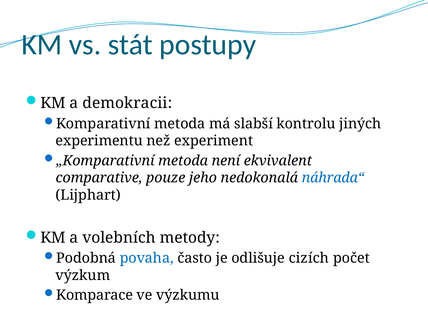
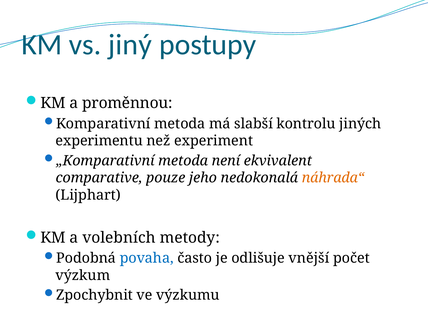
stát: stát -> jiný (130, 45)
demokracii: demokracii -> proměnnou (127, 103)
náhrada“ colour: blue -> orange (333, 178)
cizích: cizích -> vnější (309, 258)
Komparace: Komparace -> Zpochybnit (95, 295)
